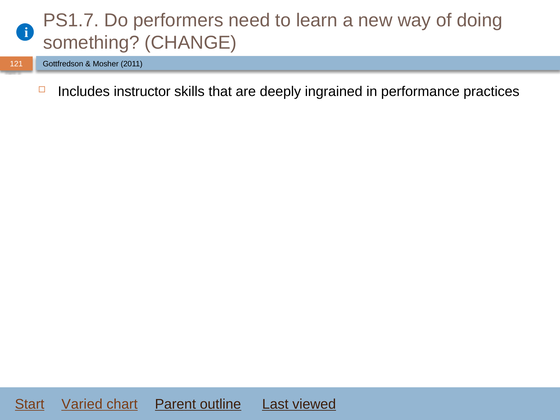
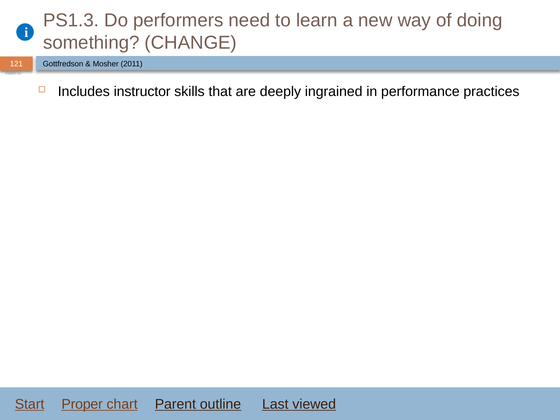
PS1.7: PS1.7 -> PS1.3 (71, 20)
Varied: Varied -> Proper (82, 404)
